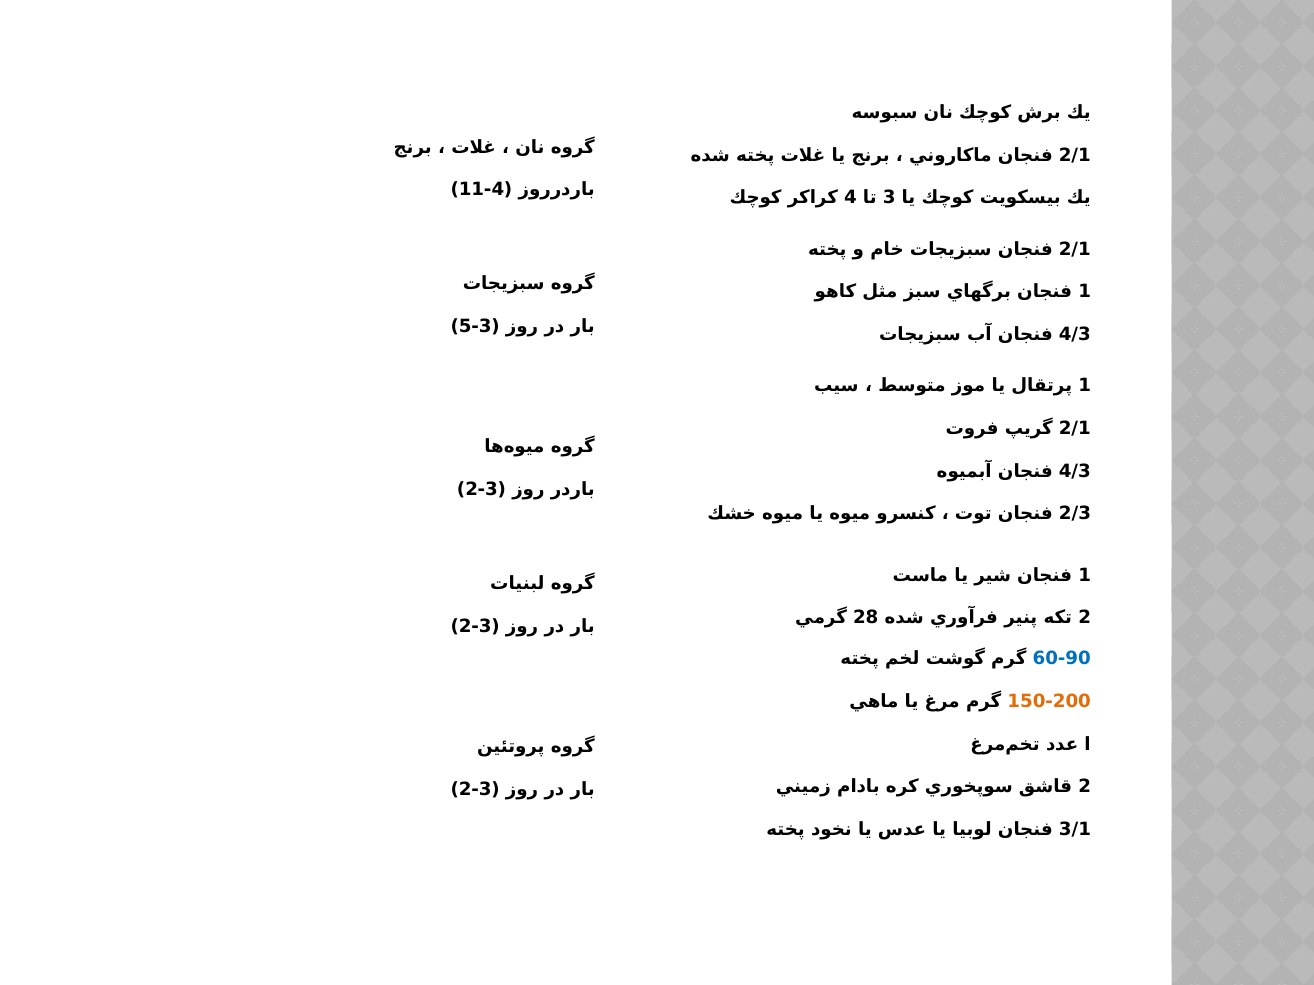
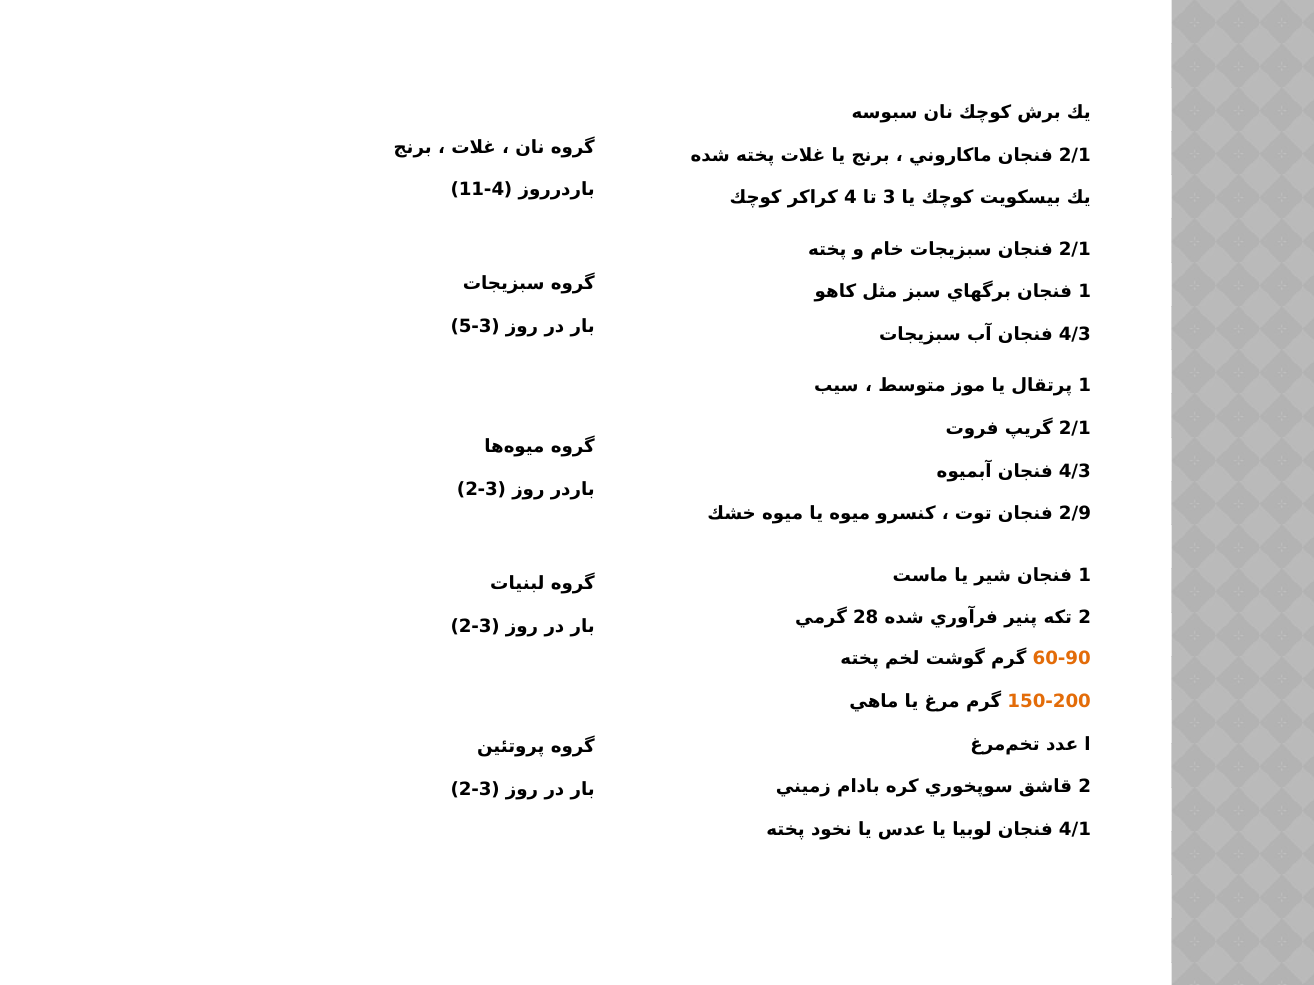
2/3: 2/3 -> 2/9 (1075, 514)
60-90 colour: blue -> orange (1062, 659)
3/1: 3/1 -> 4/1 (1075, 830)
